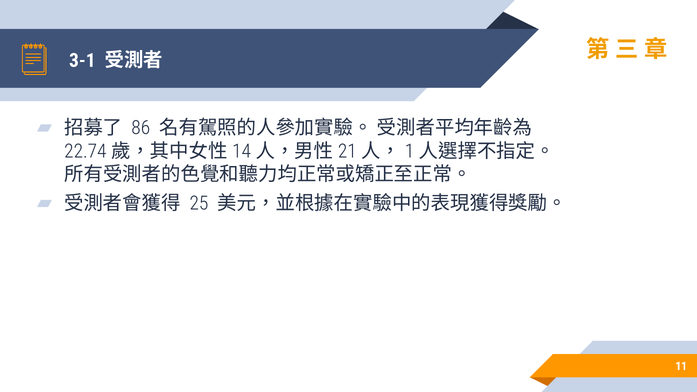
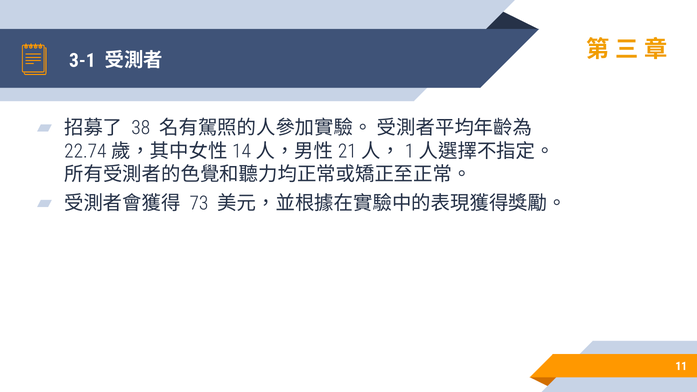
86: 86 -> 38 (141, 128)
25: 25 -> 73 (199, 204)
